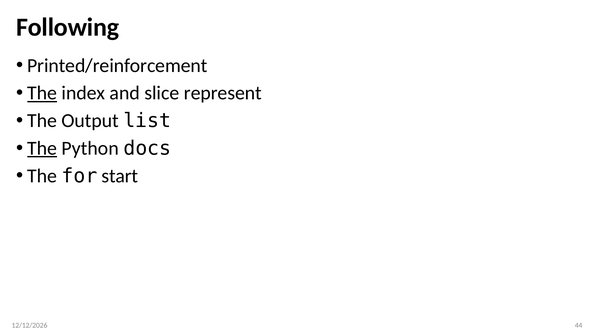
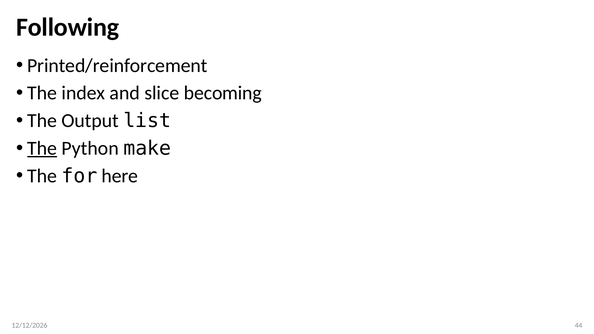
The underline: present -> none (42, 93)
represent: represent -> becoming (223, 93)
docs: docs -> make (147, 148)
start: start -> here (120, 176)
